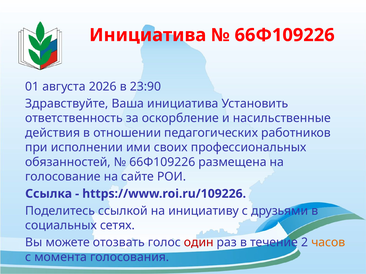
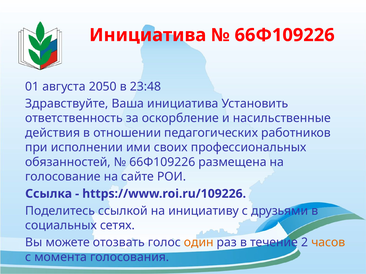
2026: 2026 -> 2050 (103, 87)
23:90: 23:90 -> 23:48 (145, 87)
один colour: red -> orange (199, 243)
